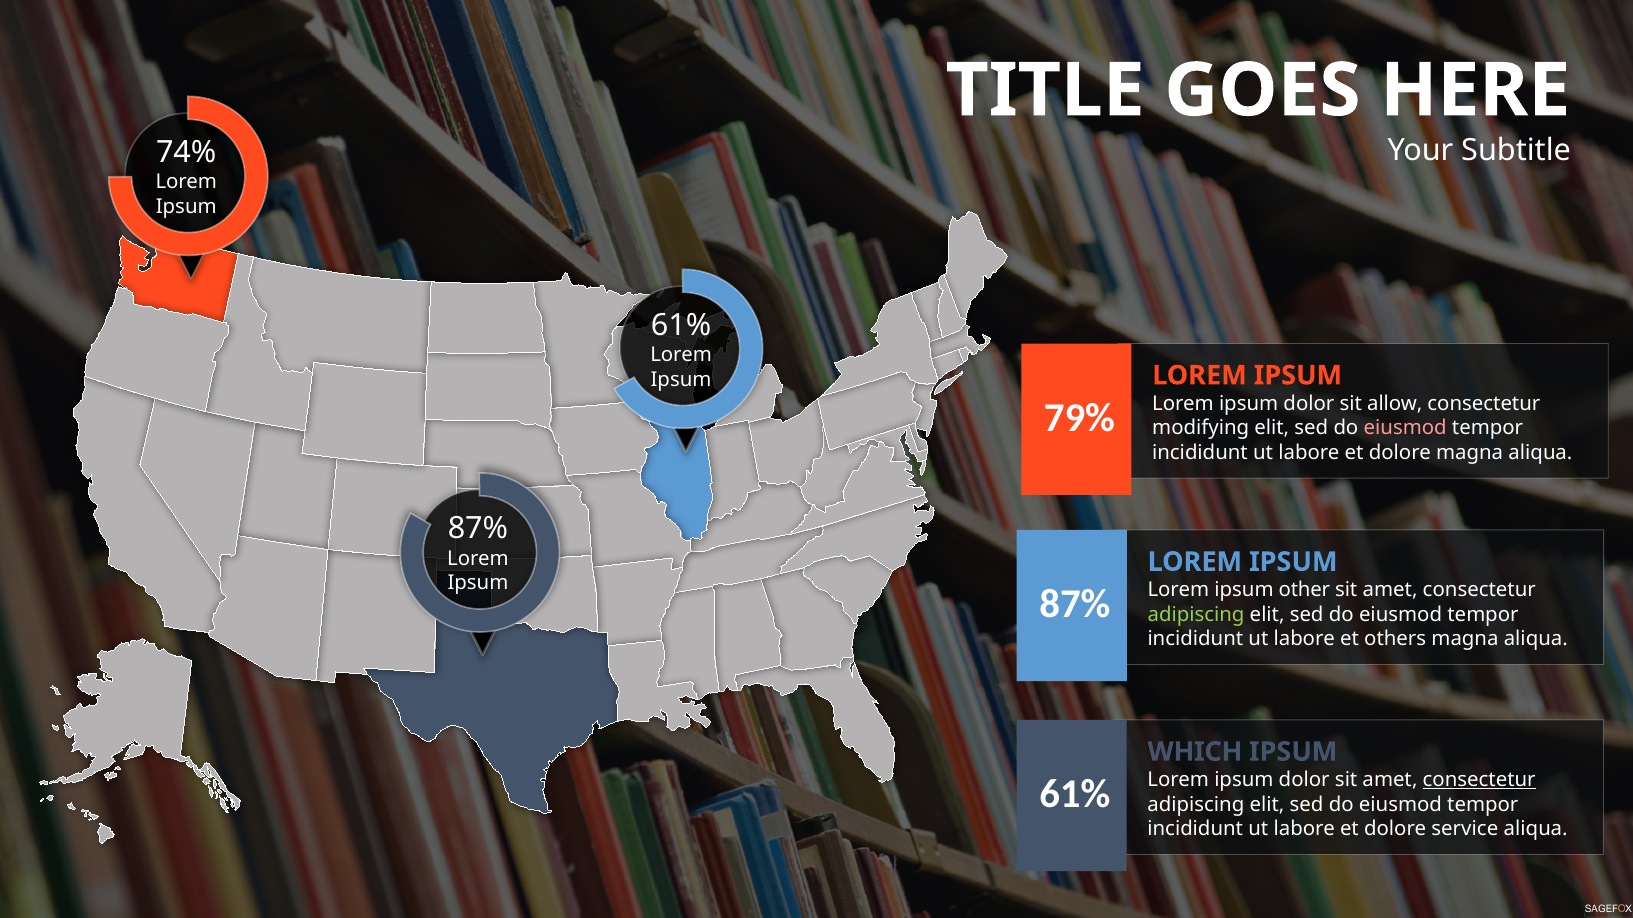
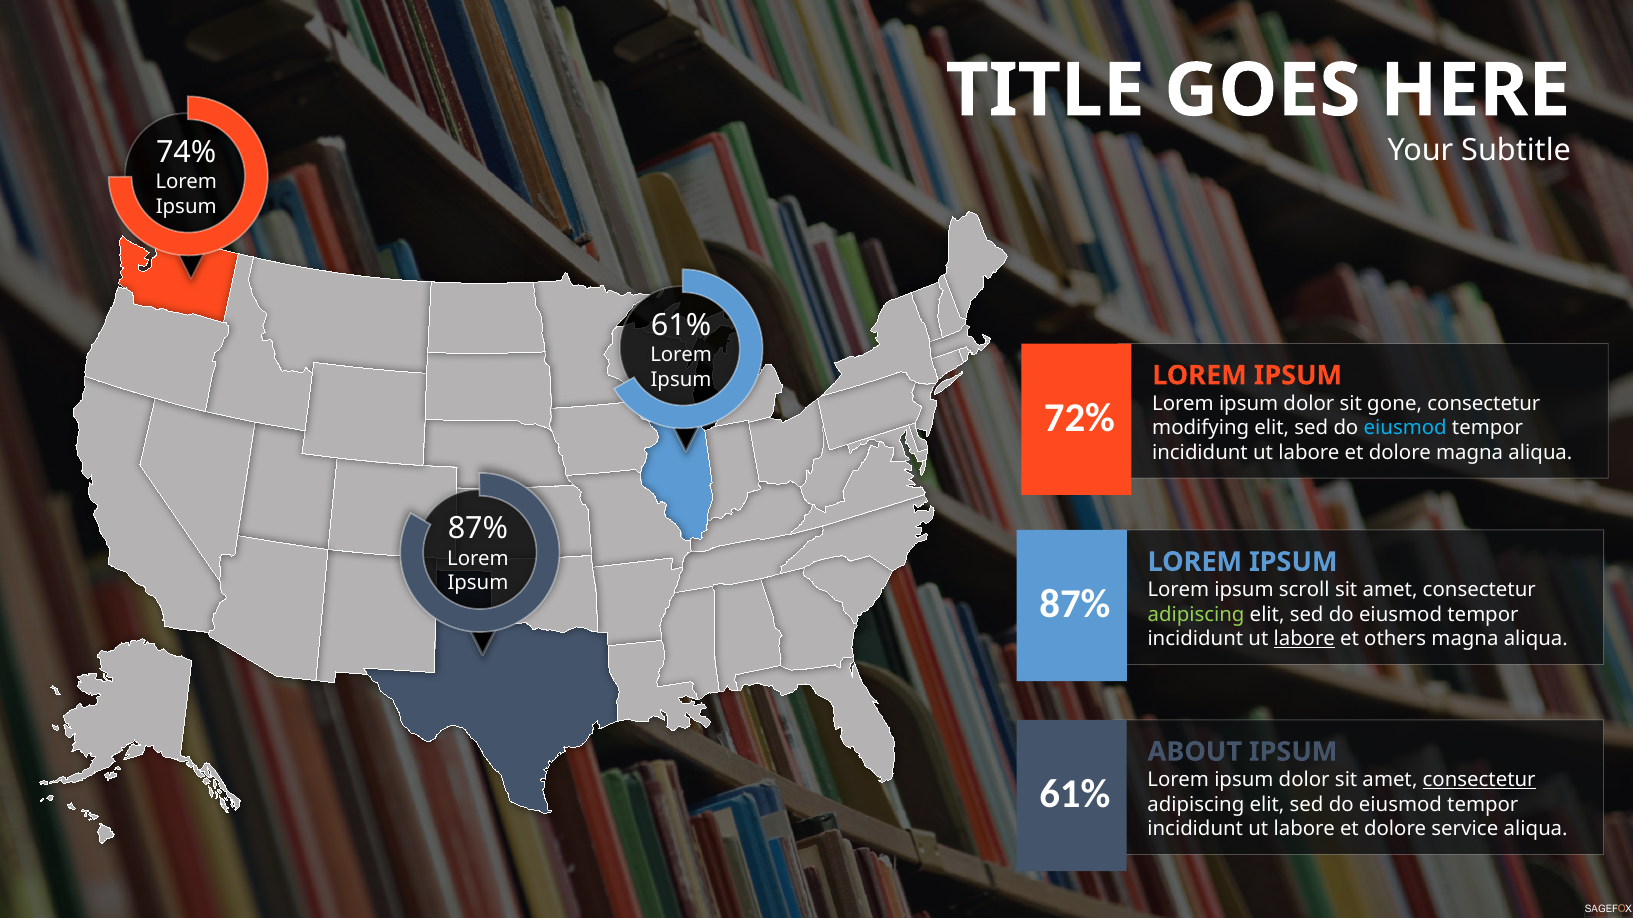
allow: allow -> gone (1395, 404)
79%: 79% -> 72% (1079, 418)
eiusmod colour: pink -> light blue (1405, 428)
other: other -> scroll (1304, 590)
labore underline: none -> present (1304, 639)
WHICH: WHICH -> ABOUT (1195, 752)
